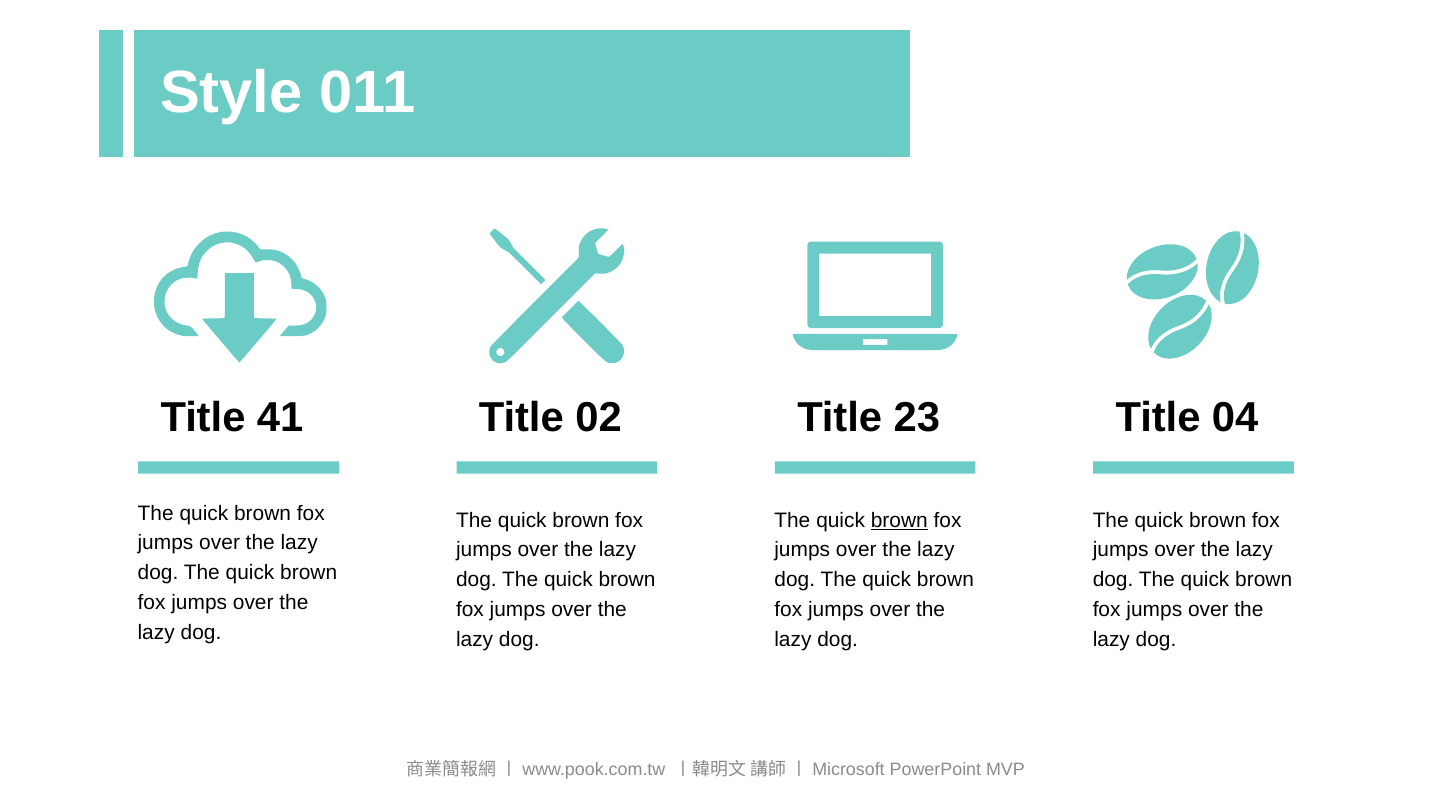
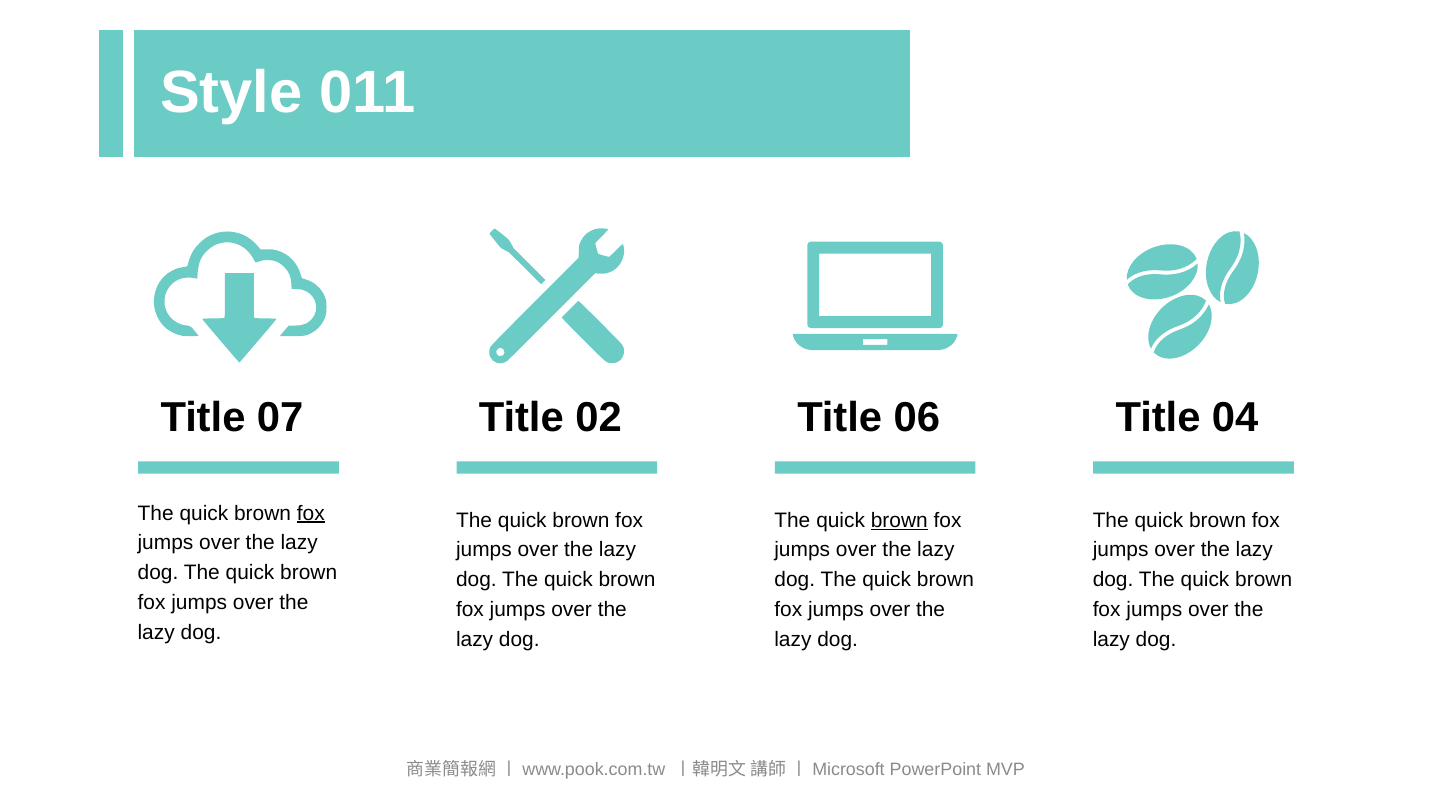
41: 41 -> 07 (280, 417)
23: 23 -> 06 (917, 417)
fox underline: none -> present (311, 513)
